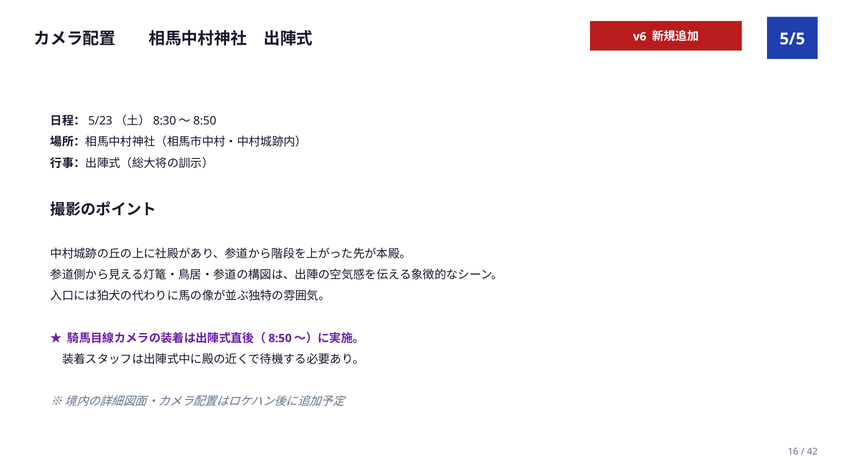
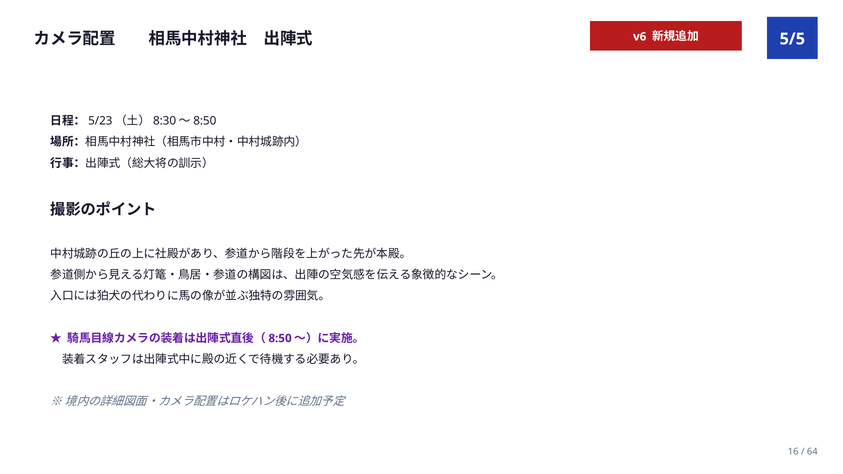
42: 42 -> 64 (812, 452)
